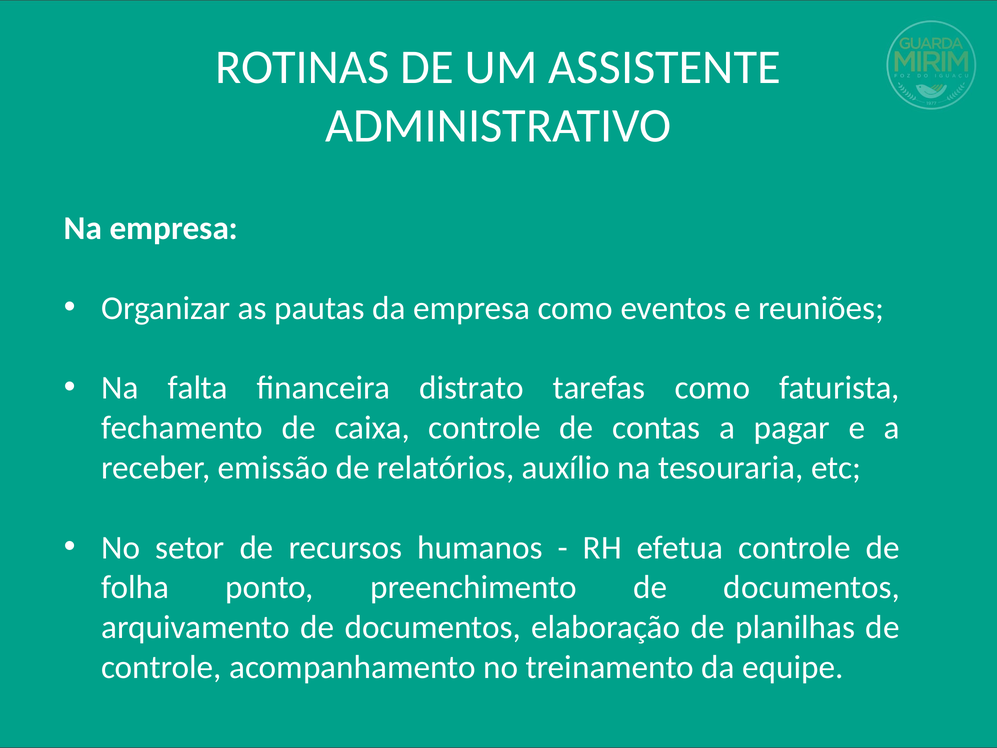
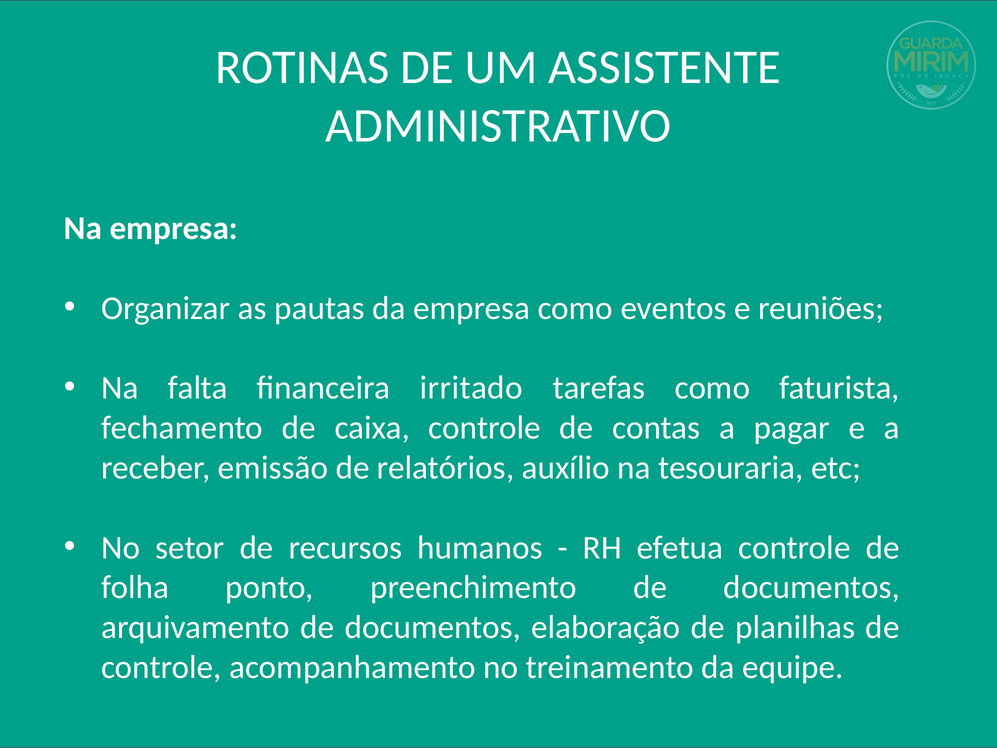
distrato: distrato -> irritado (471, 388)
